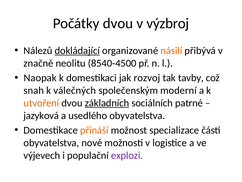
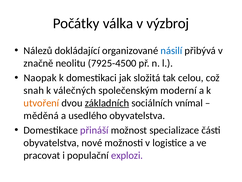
Počátky dvou: dvou -> válka (118, 23)
dokládající underline: present -> none (77, 51)
násilí colour: orange -> blue (171, 51)
8540-4500: 8540-4500 -> 7925-4500 (112, 63)
rozvoj: rozvoj -> složitá (147, 78)
tavby: tavby -> celou (191, 78)
patrné: patrné -> vnímal (189, 103)
jazyková: jazyková -> měděná (41, 115)
přináší colour: orange -> purple (94, 130)
výjevech: výjevech -> pracovat (42, 155)
